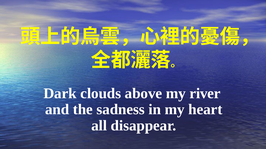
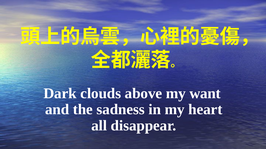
river: river -> want (205, 94)
